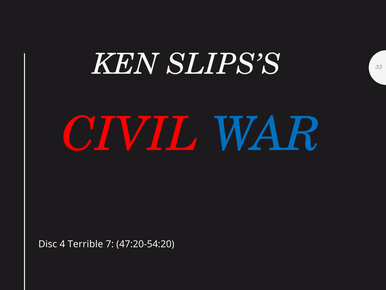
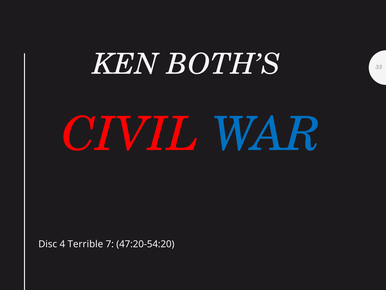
SLIPS’S: SLIPS’S -> BOTH’S (224, 64)
